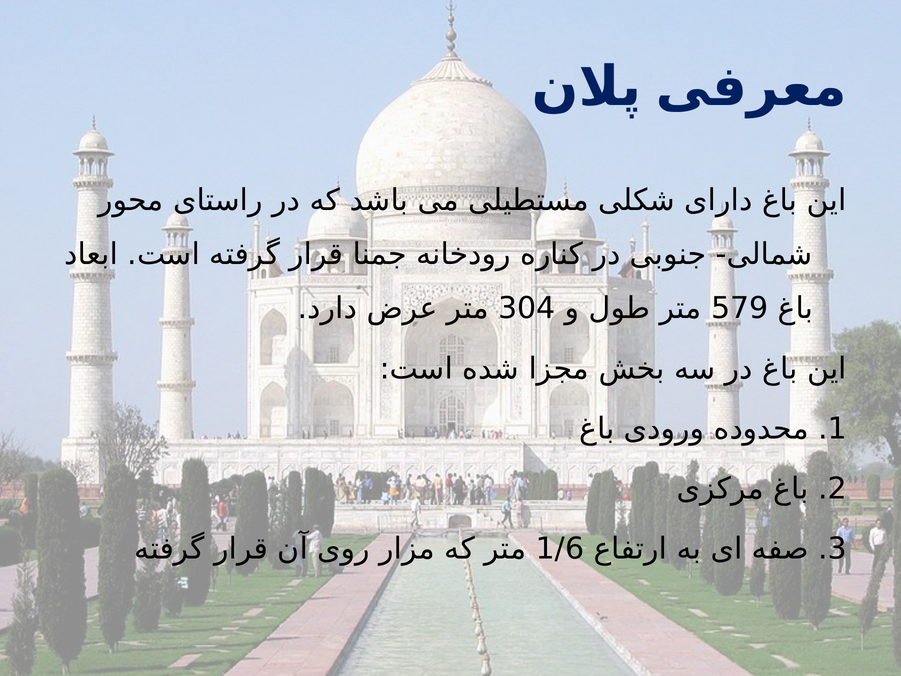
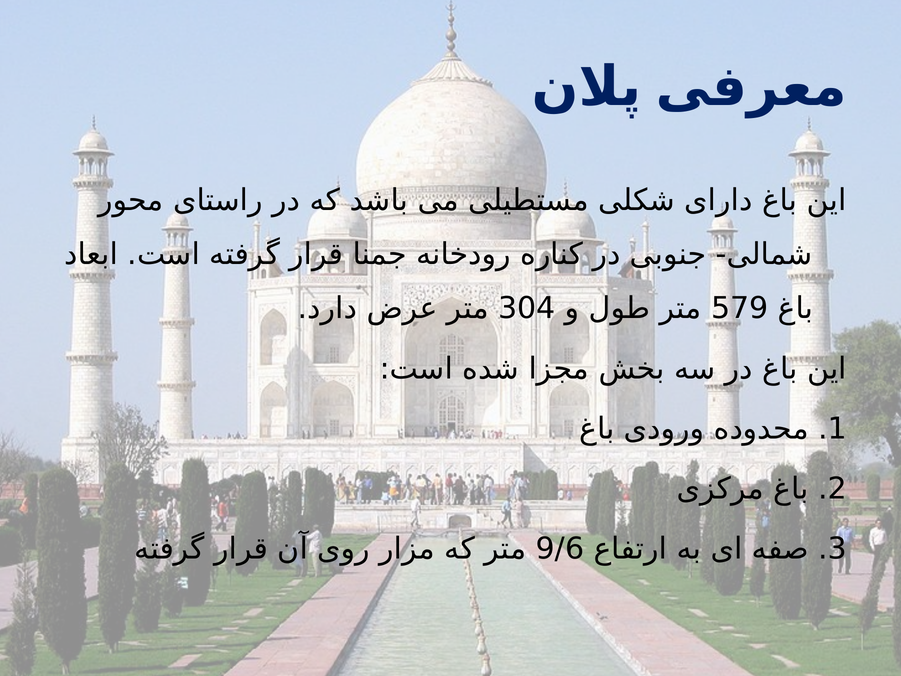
1/6: 1/6 -> 9/6 (560, 549)
